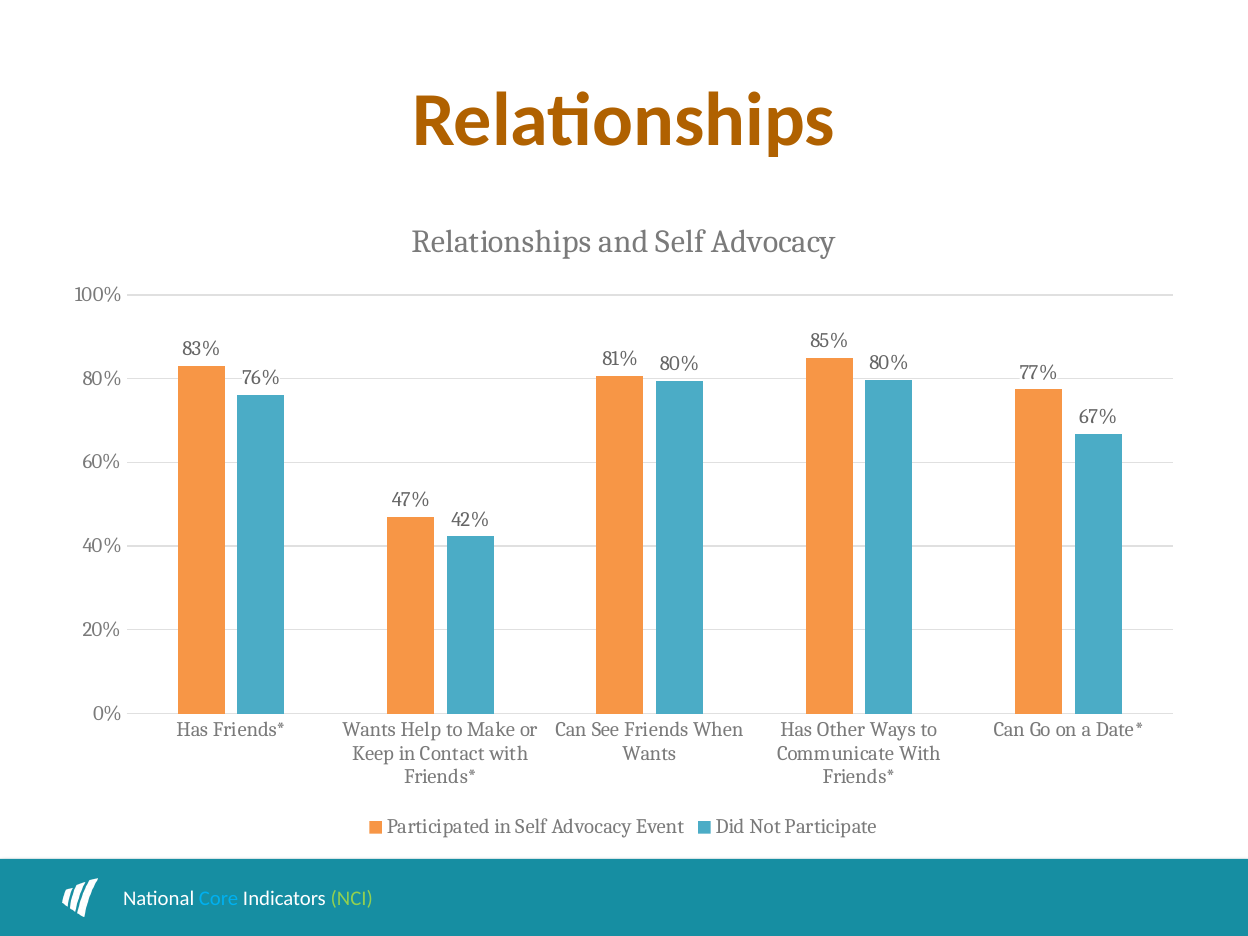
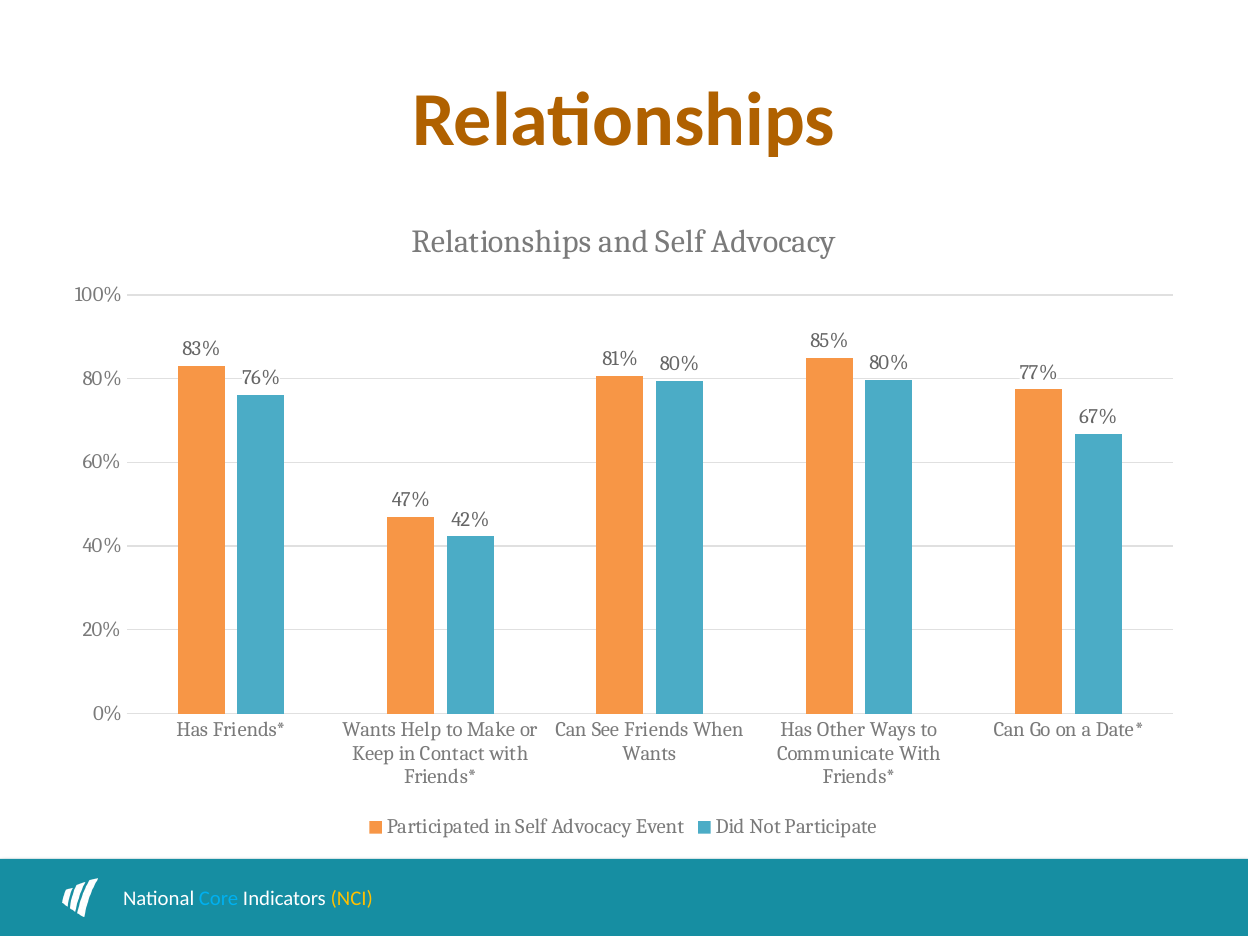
NCI colour: light green -> yellow (352, 899)
